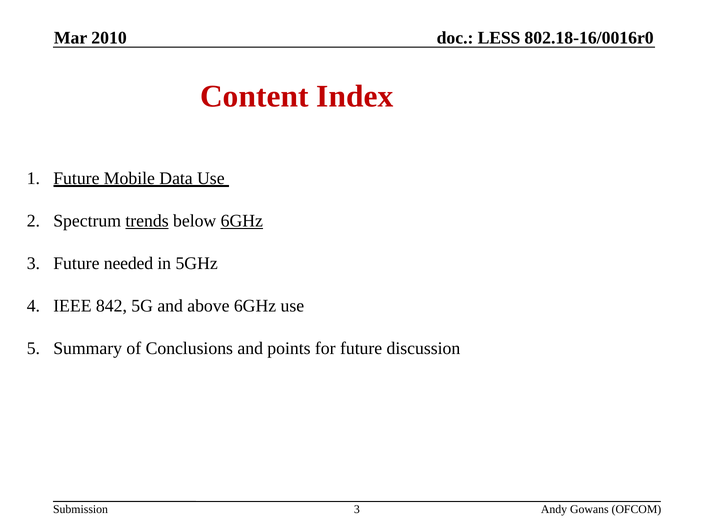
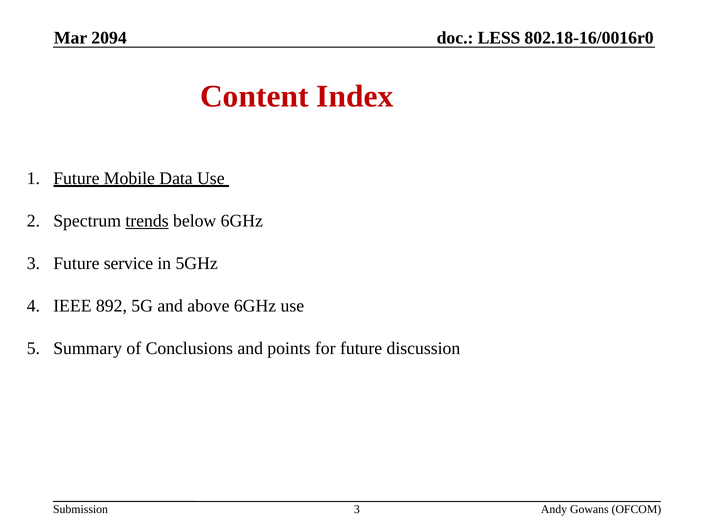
2010: 2010 -> 2094 (109, 38)
6GHz underline: present -> none (242, 221)
needed: needed -> service (128, 263)
842: 842 -> 892 (111, 306)
